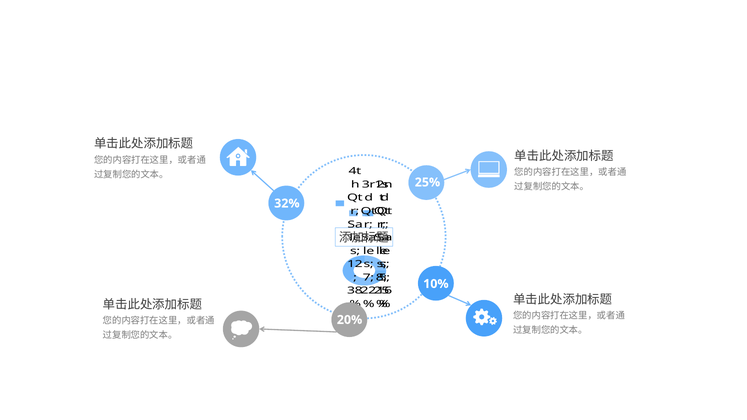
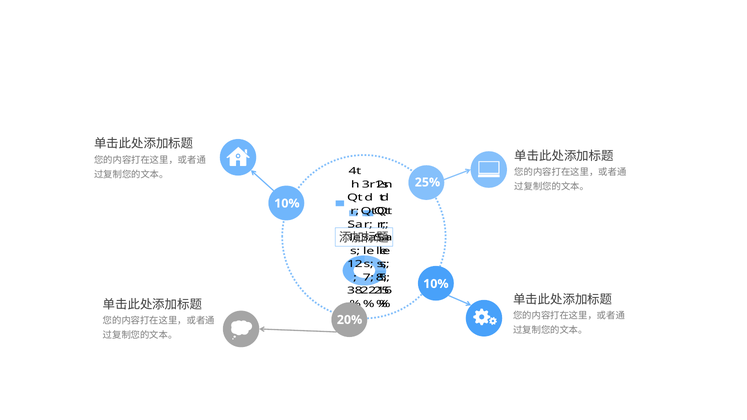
32%: 32% -> 10% (287, 204)
